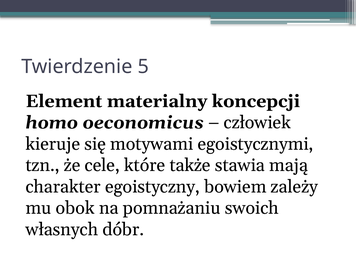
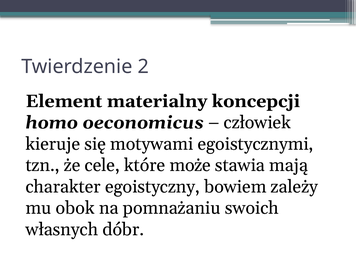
5: 5 -> 2 (143, 67)
także: także -> może (190, 165)
